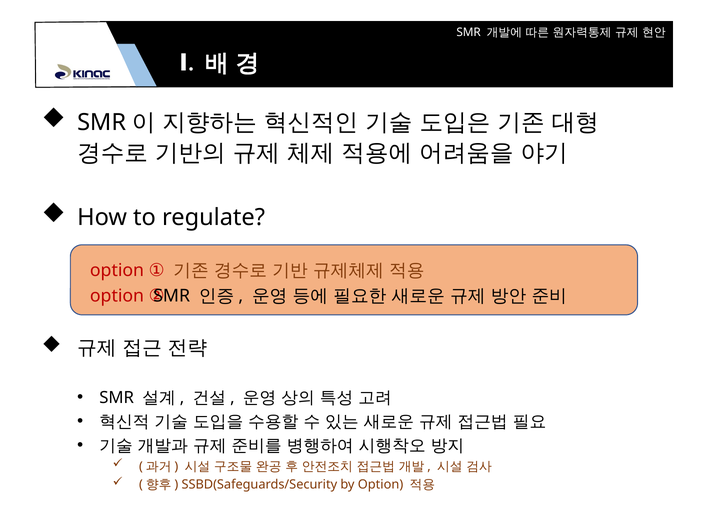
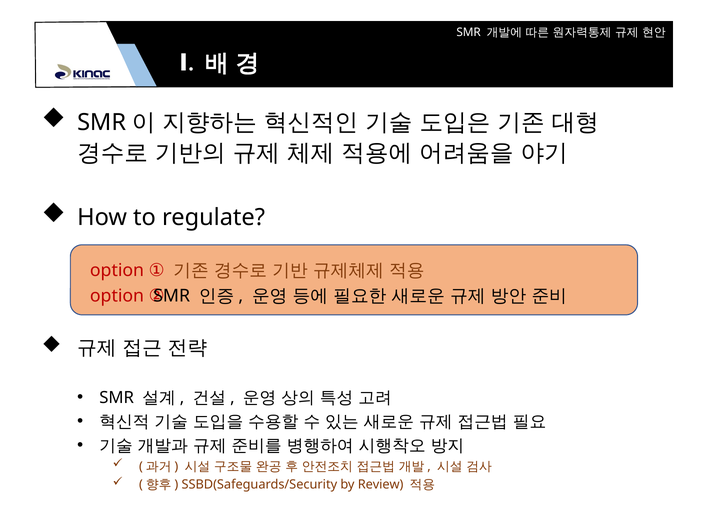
by Option: Option -> Review (381, 485)
